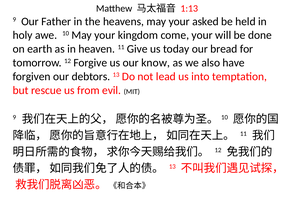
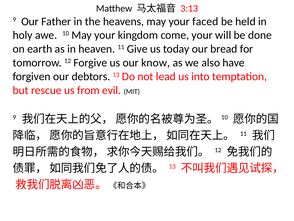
1:13: 1:13 -> 3:13 (189, 9)
asked: asked -> faced (205, 21)
